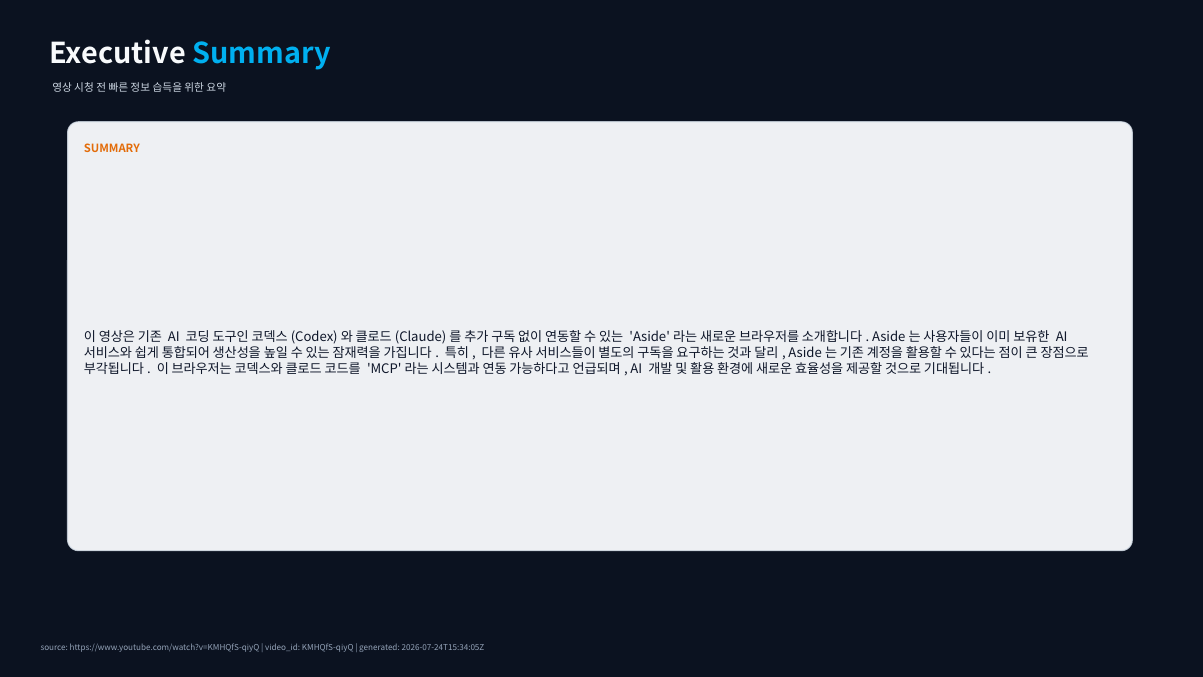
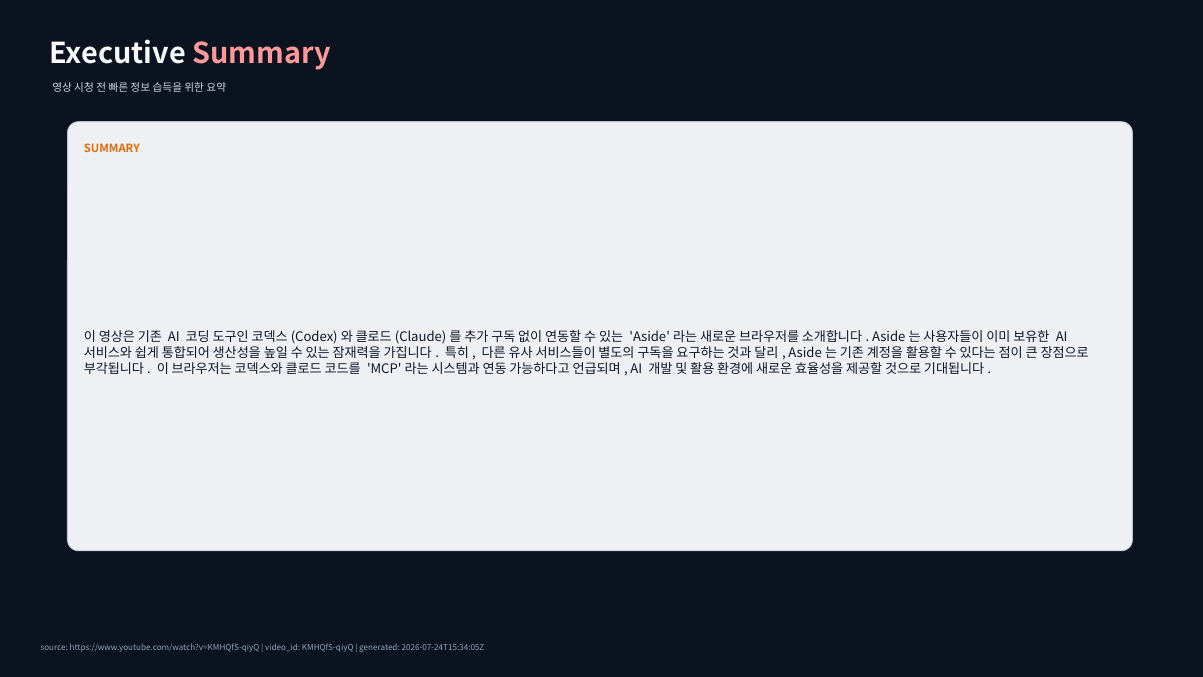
Summary colour: light blue -> pink (261, 54)
